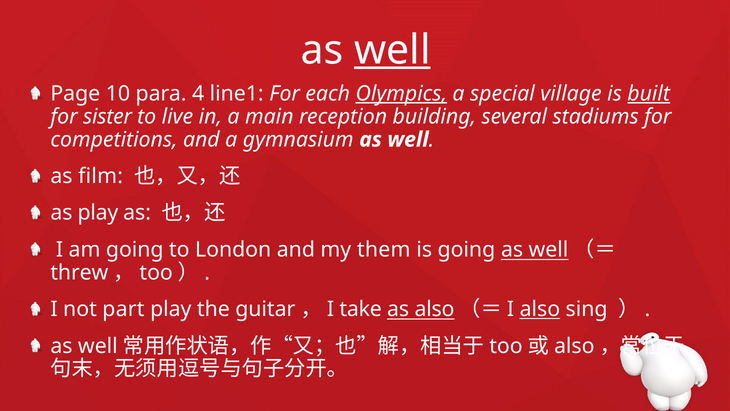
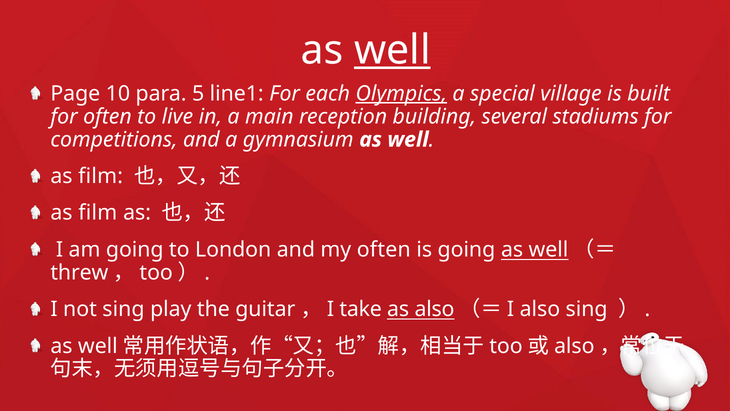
4: 4 -> 5 (198, 94)
built underline: present -> none (649, 94)
for sister: sister -> often (107, 117)
play: play -> film (98, 213)
my them: them -> often (384, 249)
not part: part -> sing (123, 309)
also underline: present -> none (540, 309)
